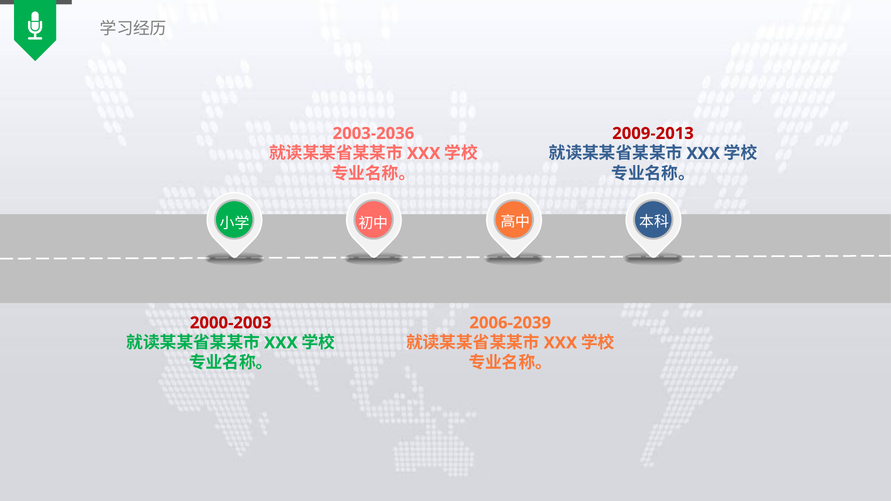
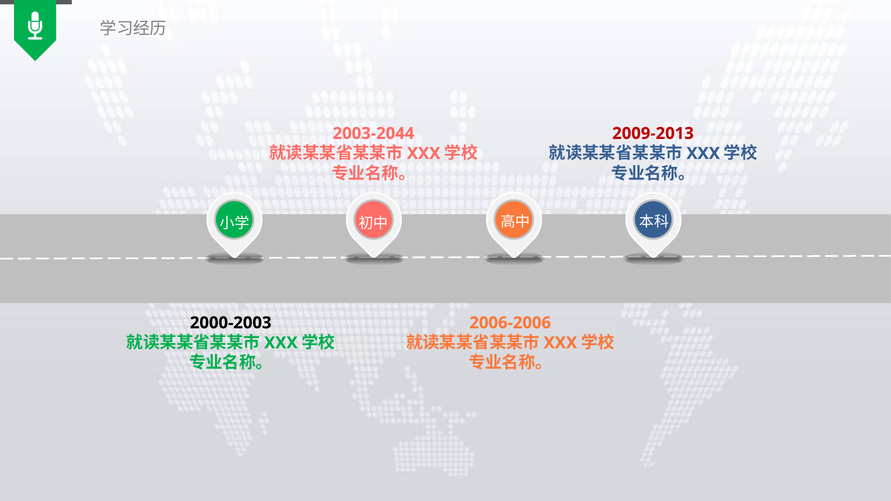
2003-2036: 2003-2036 -> 2003-2044 (373, 133)
2000-2003 colour: red -> black (231, 323)
2006-2039: 2006-2039 -> 2006-2006 (510, 323)
